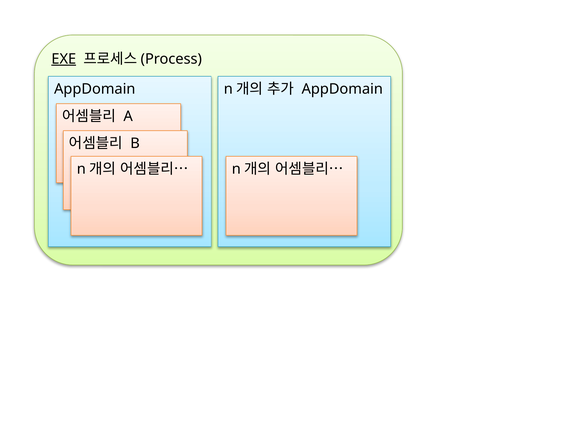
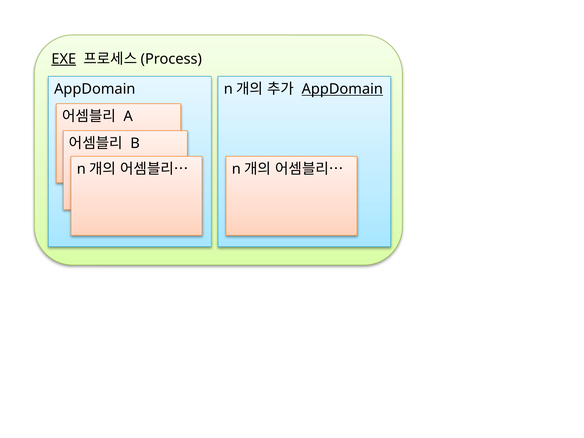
AppDomain underline: none -> present (342, 89)
